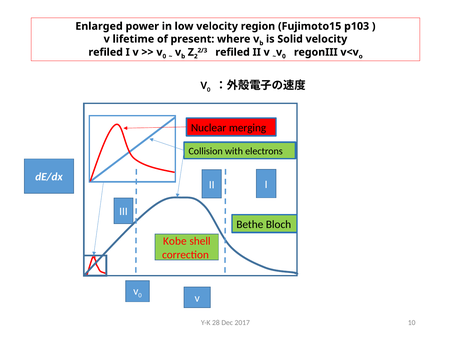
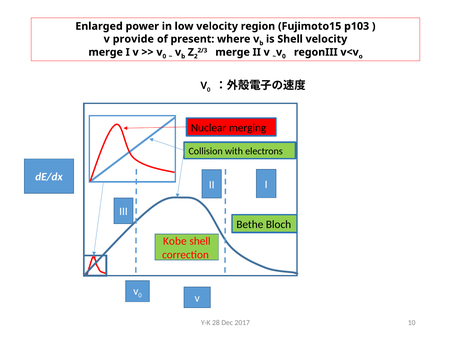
lifetime: lifetime -> provide (133, 39)
is Solid: Solid -> Shell (290, 39)
refiled: refiled -> merge (233, 52)
refiled: refiled -> merge (106, 52)
